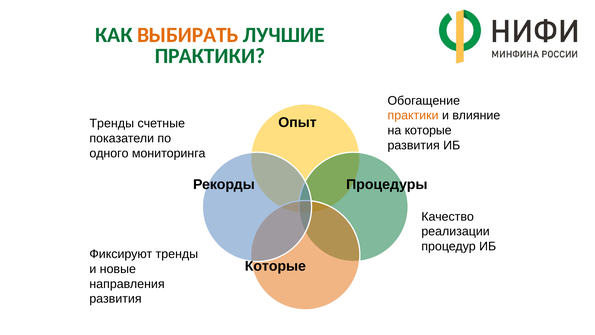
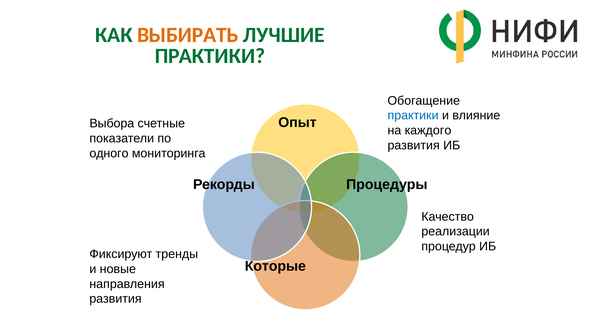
практики colour: orange -> blue (413, 115)
Тренды: Тренды -> Выбора (112, 123)
на которые: которые -> каждого (428, 130)
